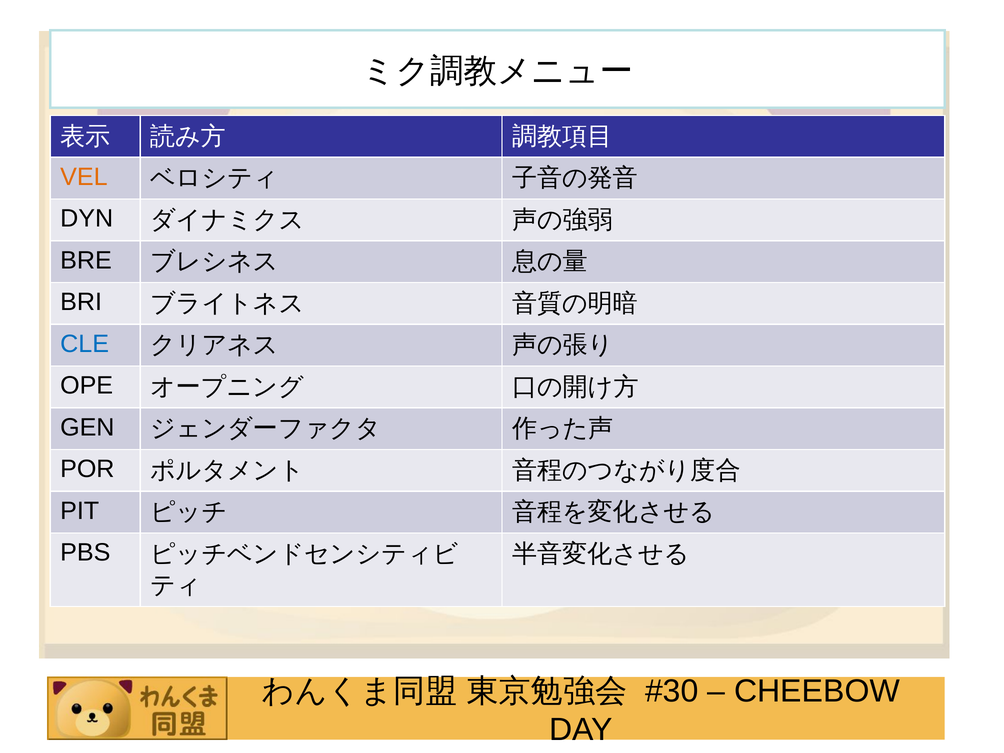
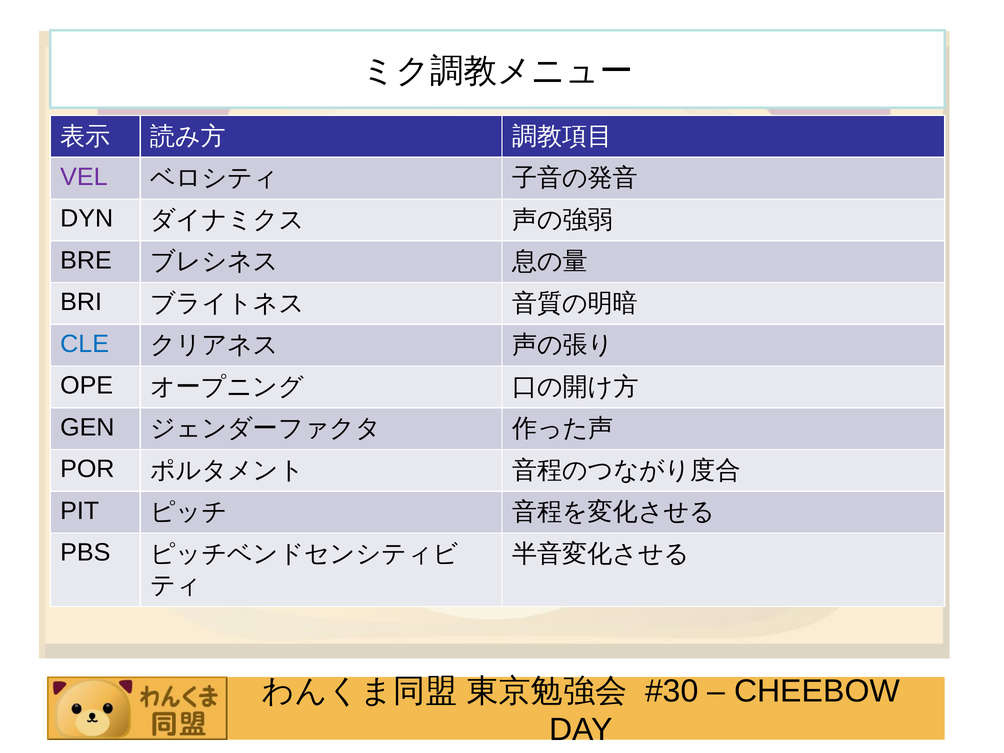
VEL colour: orange -> purple (84, 177)
